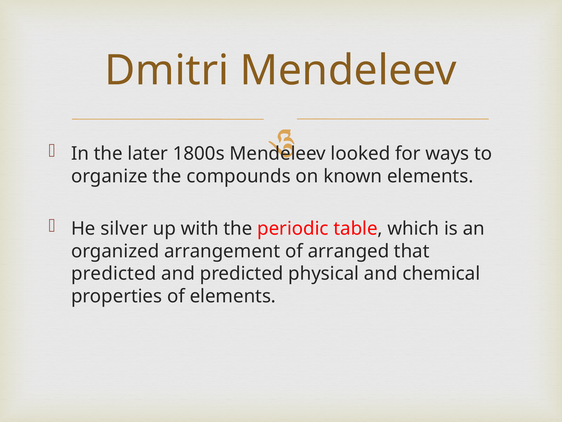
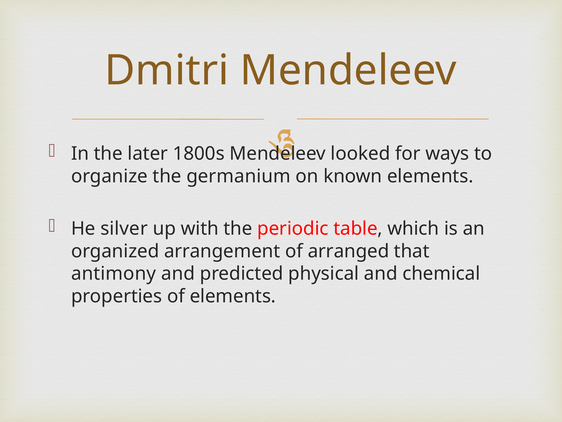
compounds: compounds -> germanium (238, 176)
predicted: predicted -> antimony (114, 273)
